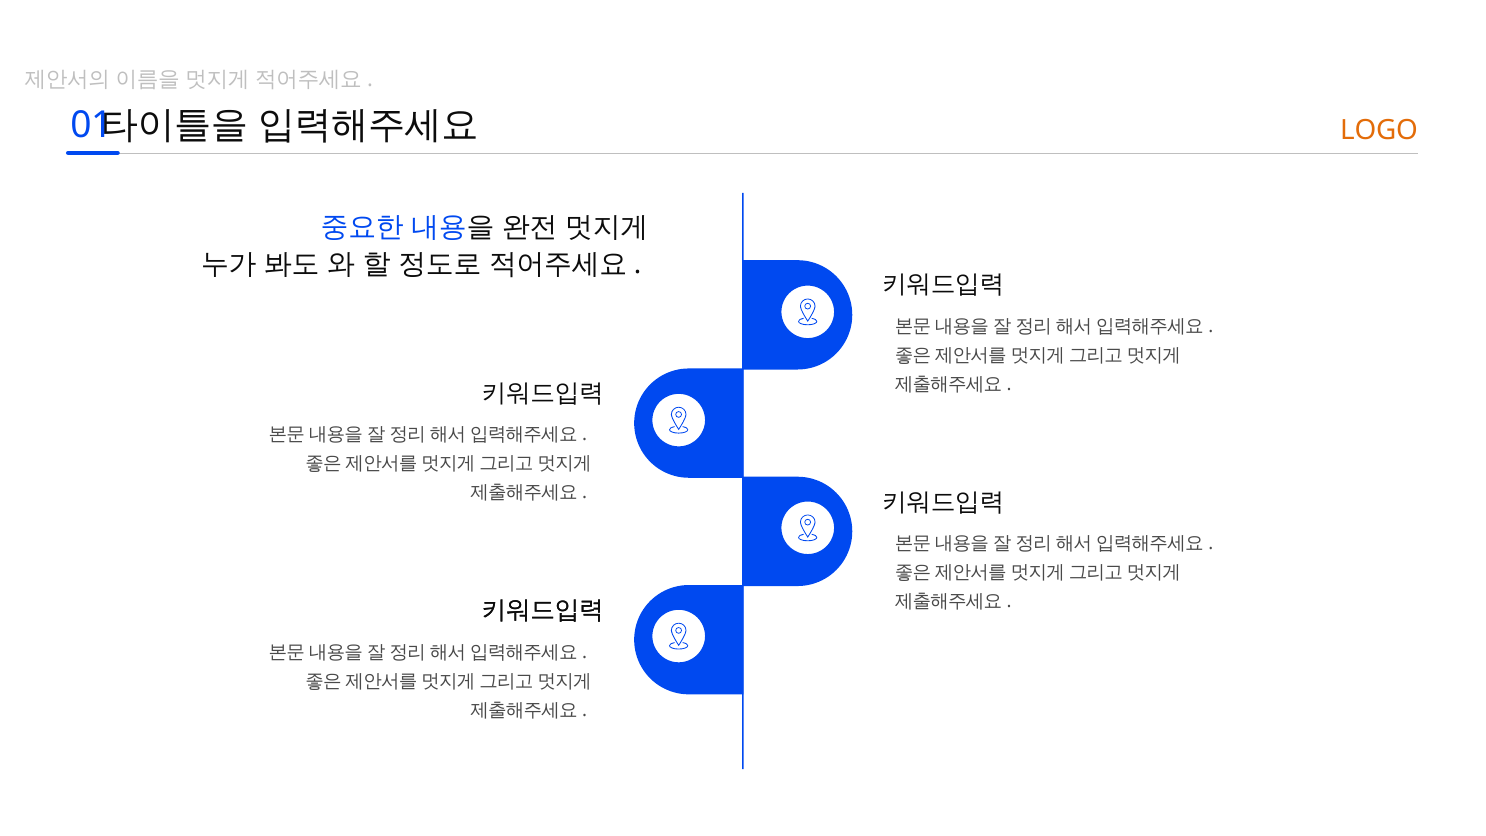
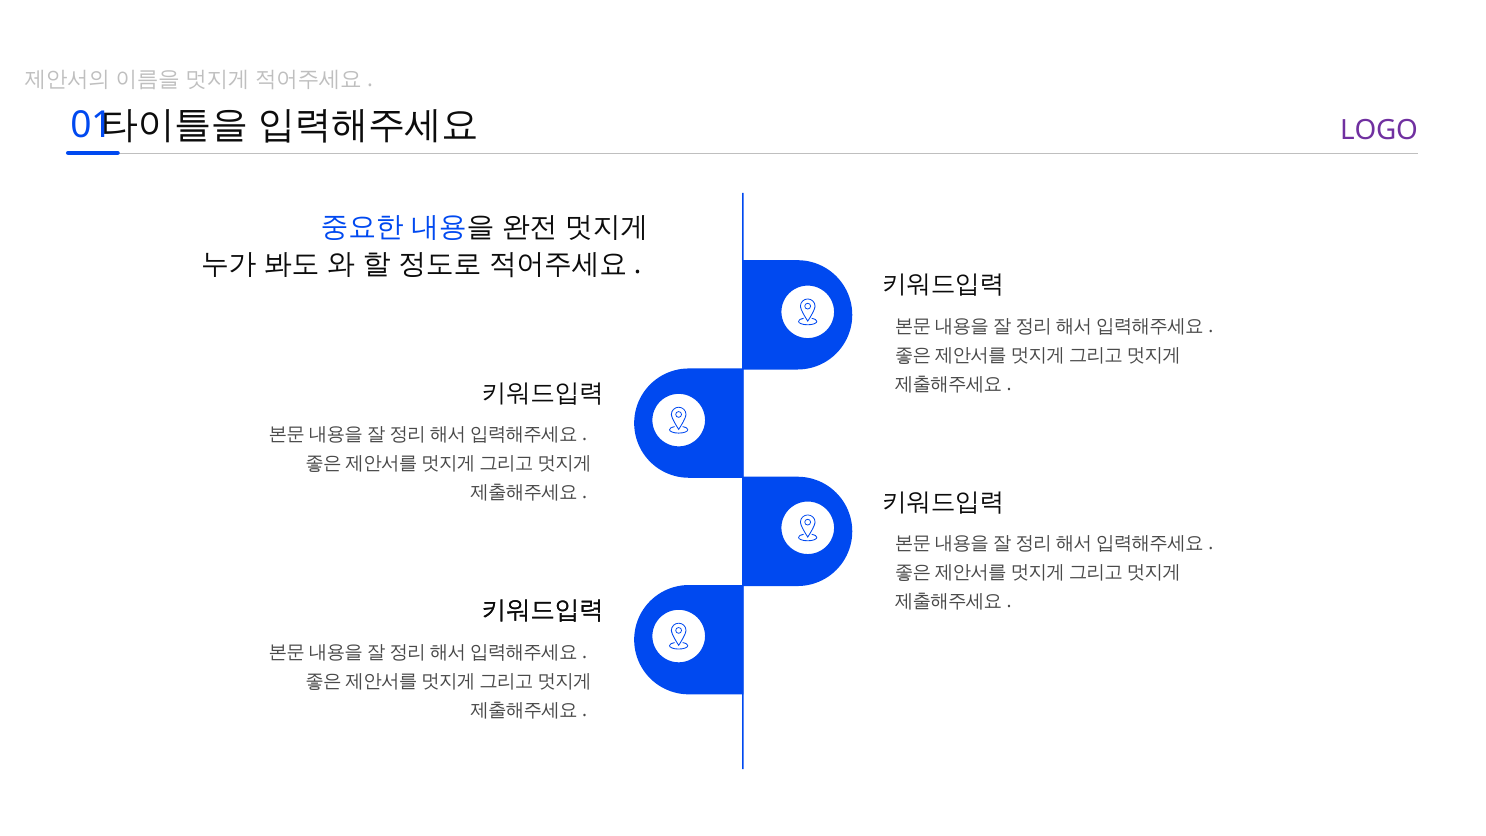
LOGO colour: orange -> purple (1379, 130)
